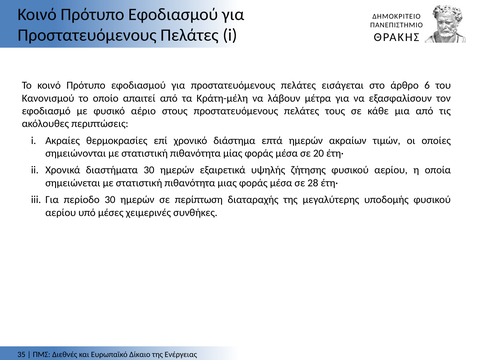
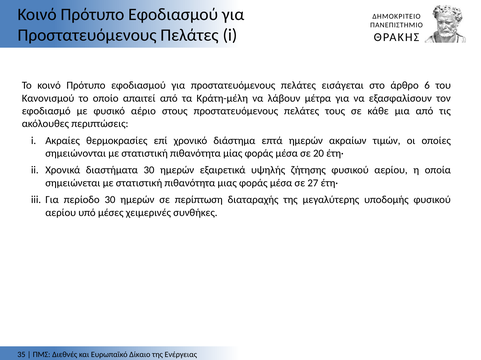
28: 28 -> 27 (313, 183)
